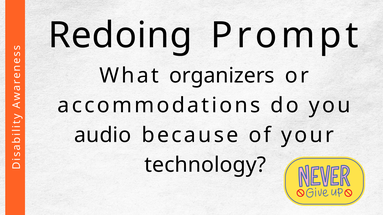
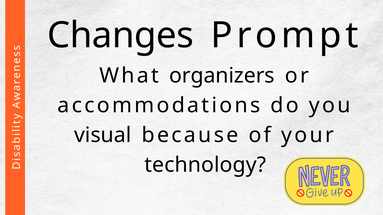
Redoing: Redoing -> Changes (120, 36)
audio: audio -> visual (103, 135)
